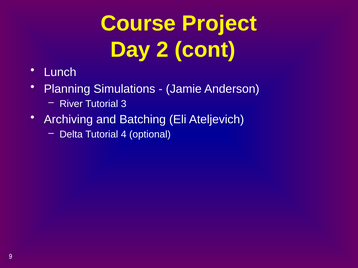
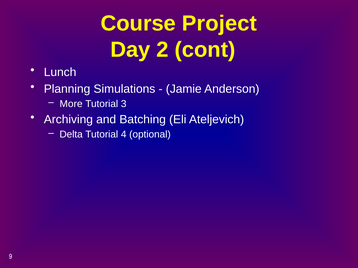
River: River -> More (71, 104)
